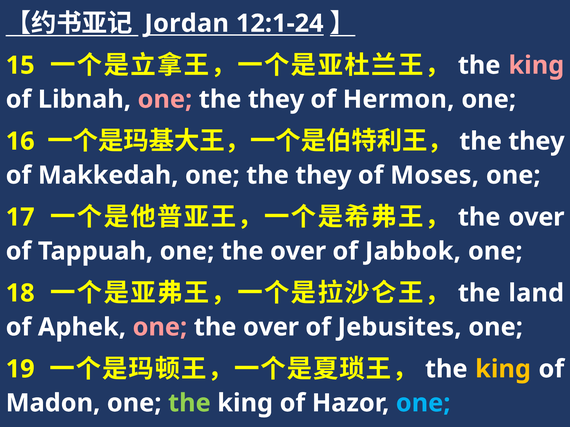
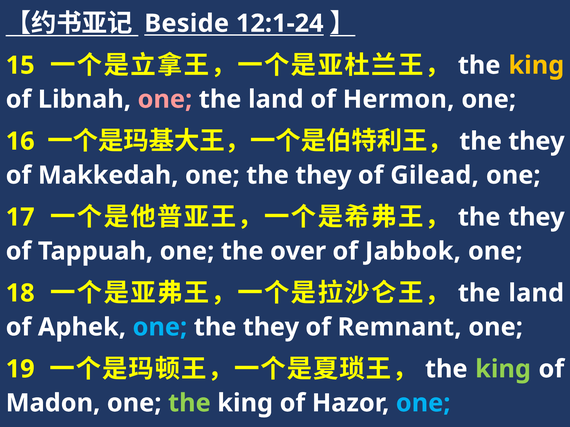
Jordan: Jordan -> Beside (187, 23)
king colour: pink -> yellow (536, 65)
they: they -> land (276, 99)
Moses: Moses -> Gilead (435, 175)
over: over -> they (536, 217)
one colour: pink -> light blue (160, 327)
over: over -> they (271, 327)
Jebusites: Jebusites -> Remnant (400, 327)
king colour: yellow -> light green (503, 369)
